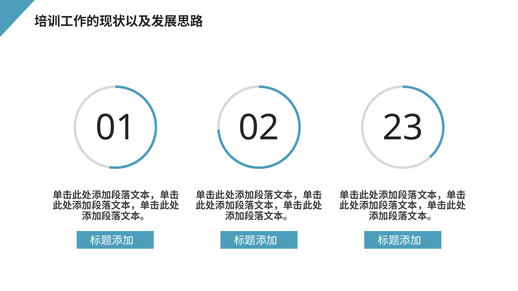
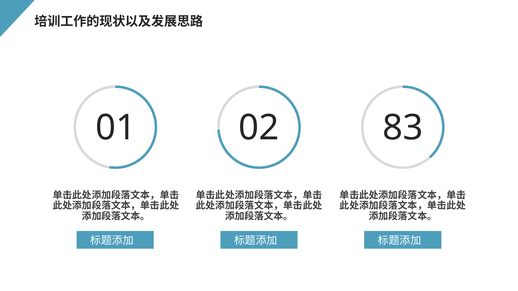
23: 23 -> 83 (403, 128)
